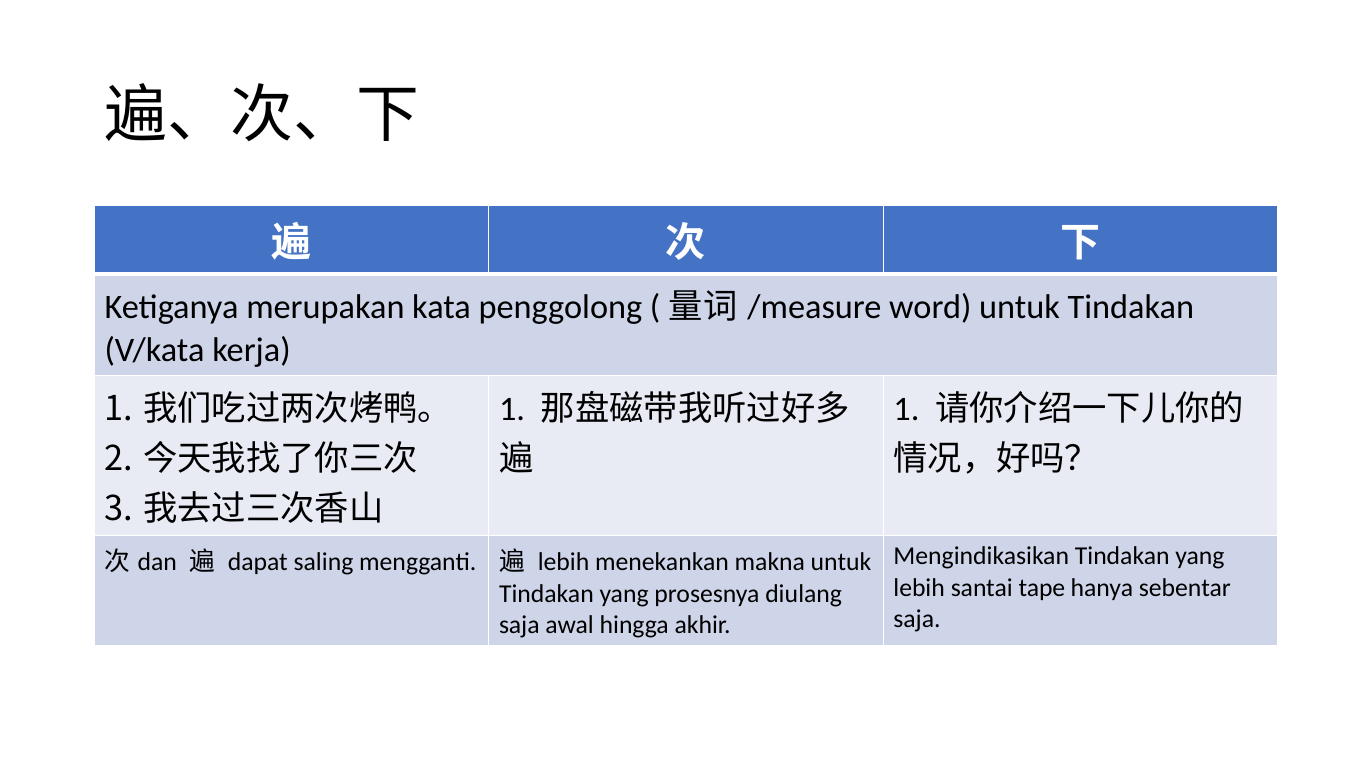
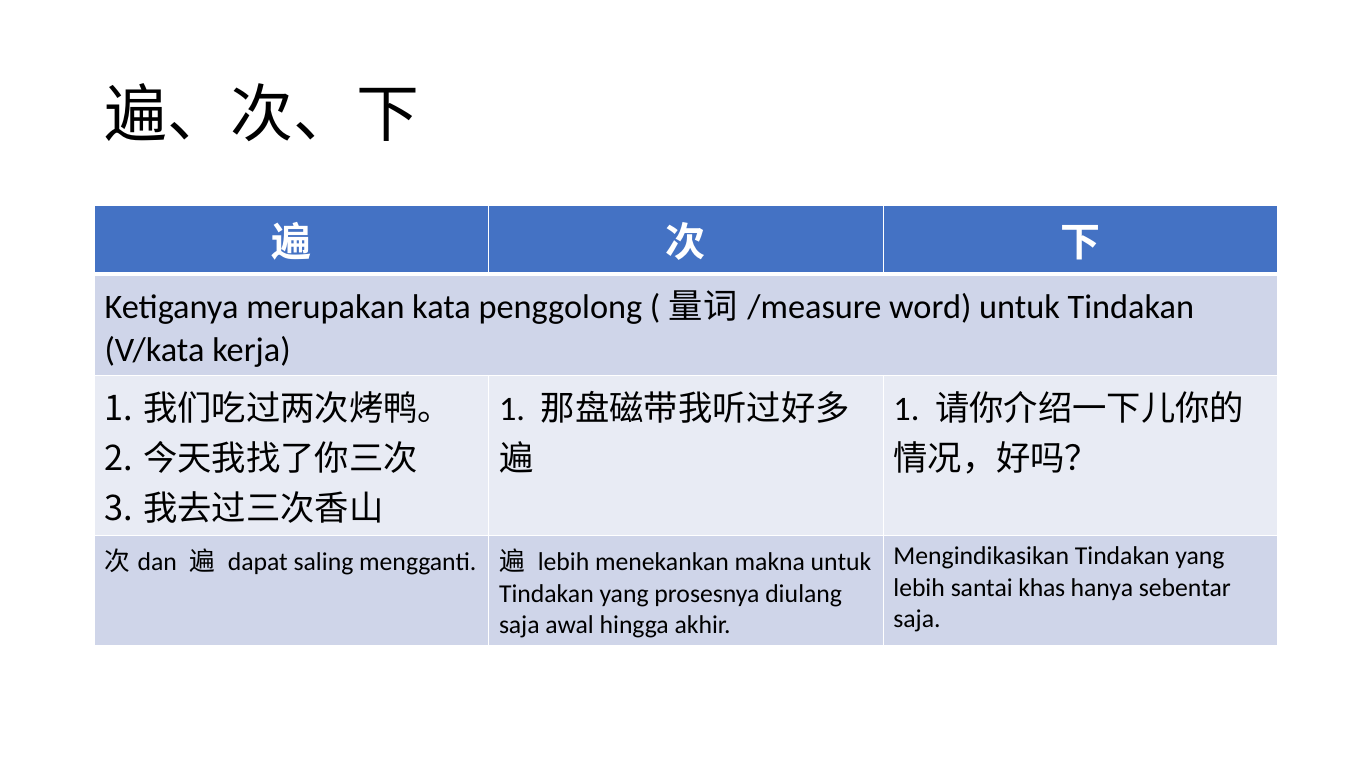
tape: tape -> khas (1042, 588)
